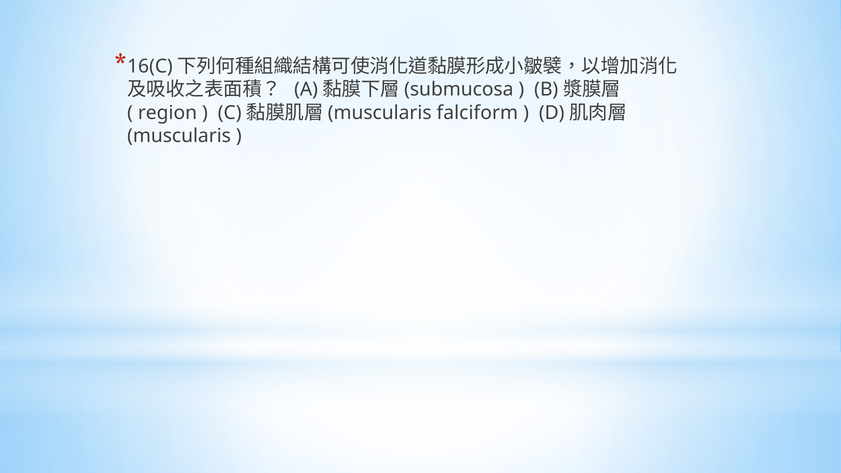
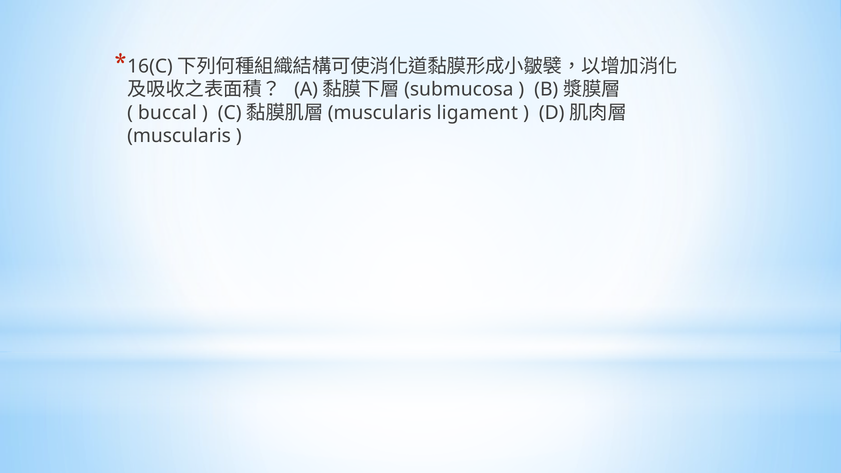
region: region -> buccal (167, 113)
falciform: falciform -> ligament (477, 113)
